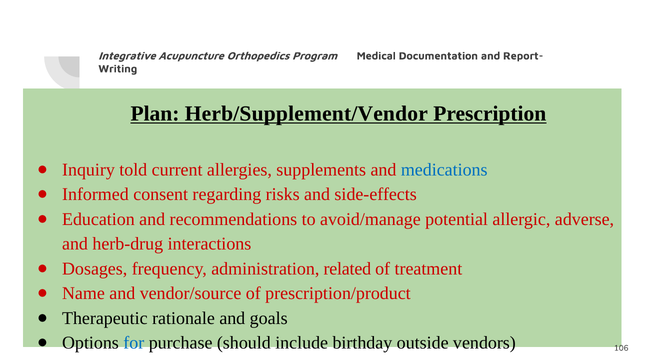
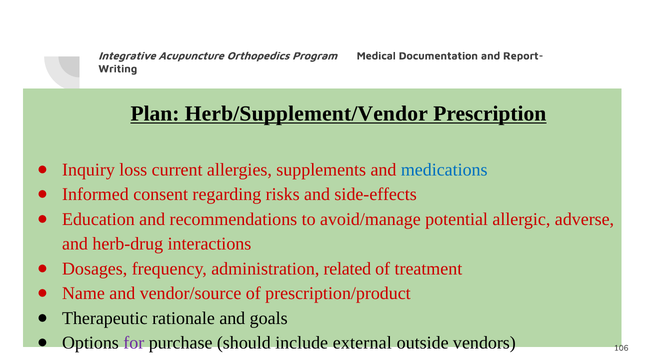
told: told -> loss (133, 170)
for colour: blue -> purple (134, 343)
birthday: birthday -> external (362, 343)
